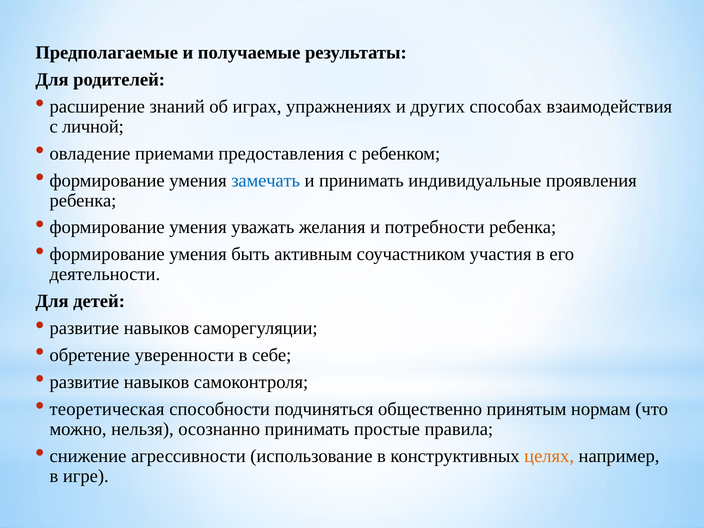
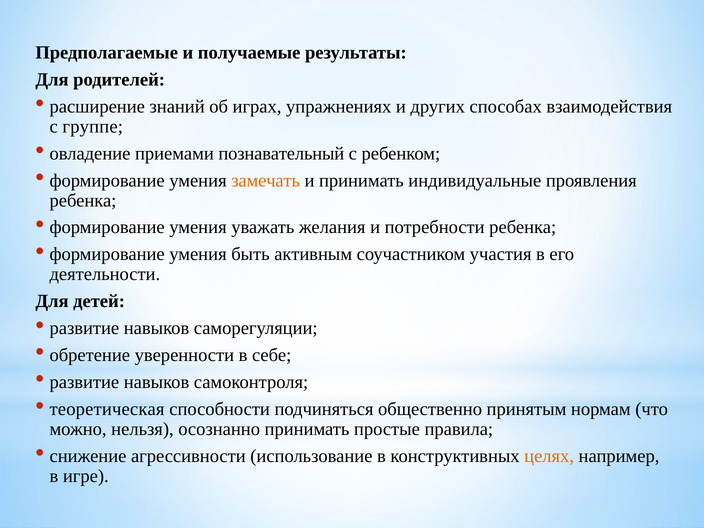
личной: личной -> группе (93, 127)
предоставления: предоставления -> познавательный (281, 153)
замечать colour: blue -> orange (266, 180)
